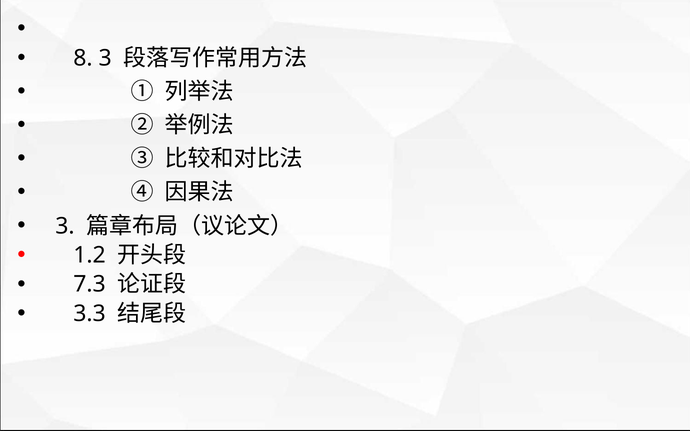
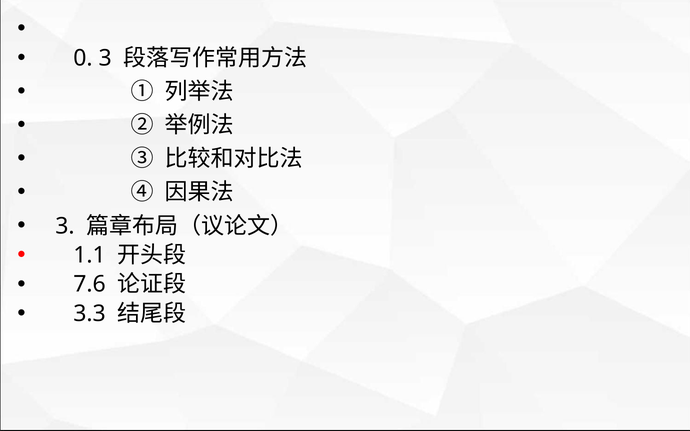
8: 8 -> 0 (83, 58)
1.2: 1.2 -> 1.1 (90, 255)
7.3: 7.3 -> 7.6 (90, 285)
